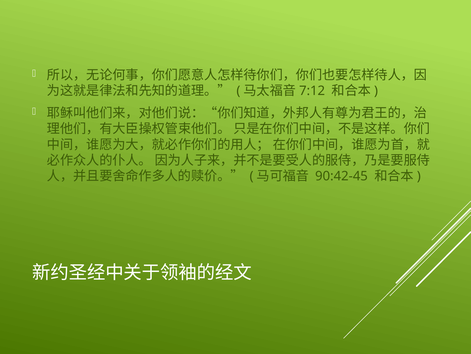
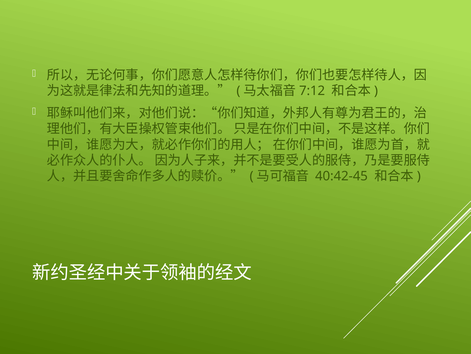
90:42-45: 90:42-45 -> 40:42-45 (341, 176)
